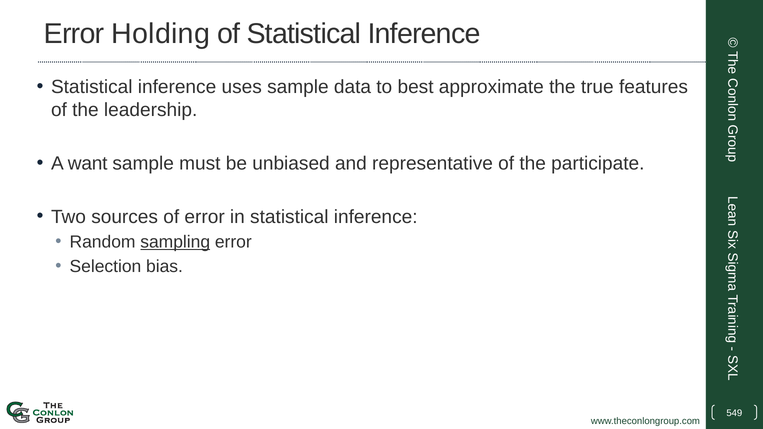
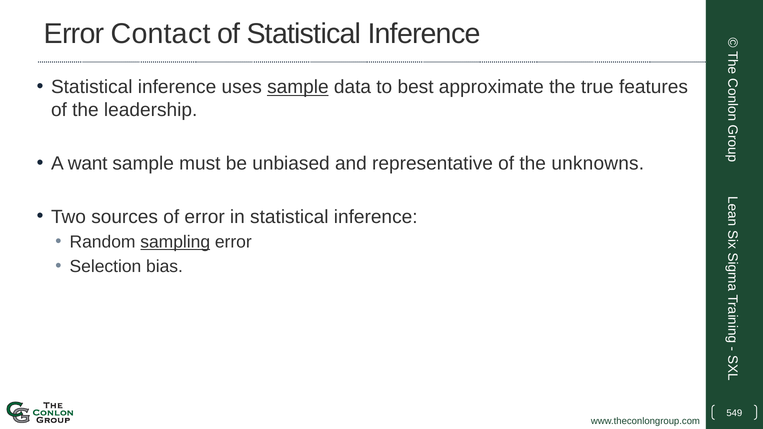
Holding: Holding -> Contact (161, 34)
sample underline: none -> present (298, 87)
participate: participate -> unknowns (598, 163)
